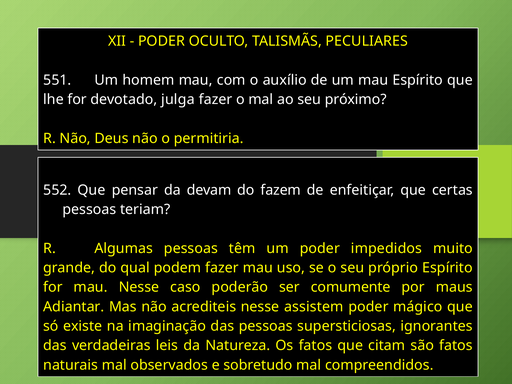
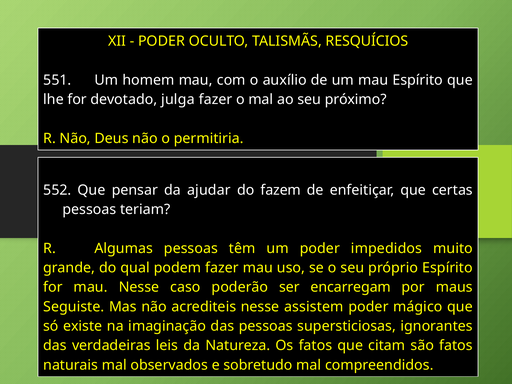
PECULIARES: PECULIARES -> RESQUÍCIOS (367, 41)
devam: devam -> ajudar (209, 190)
comumente: comumente -> encarregam (351, 287)
Adiantar: Adiantar -> Seguiste (74, 307)
